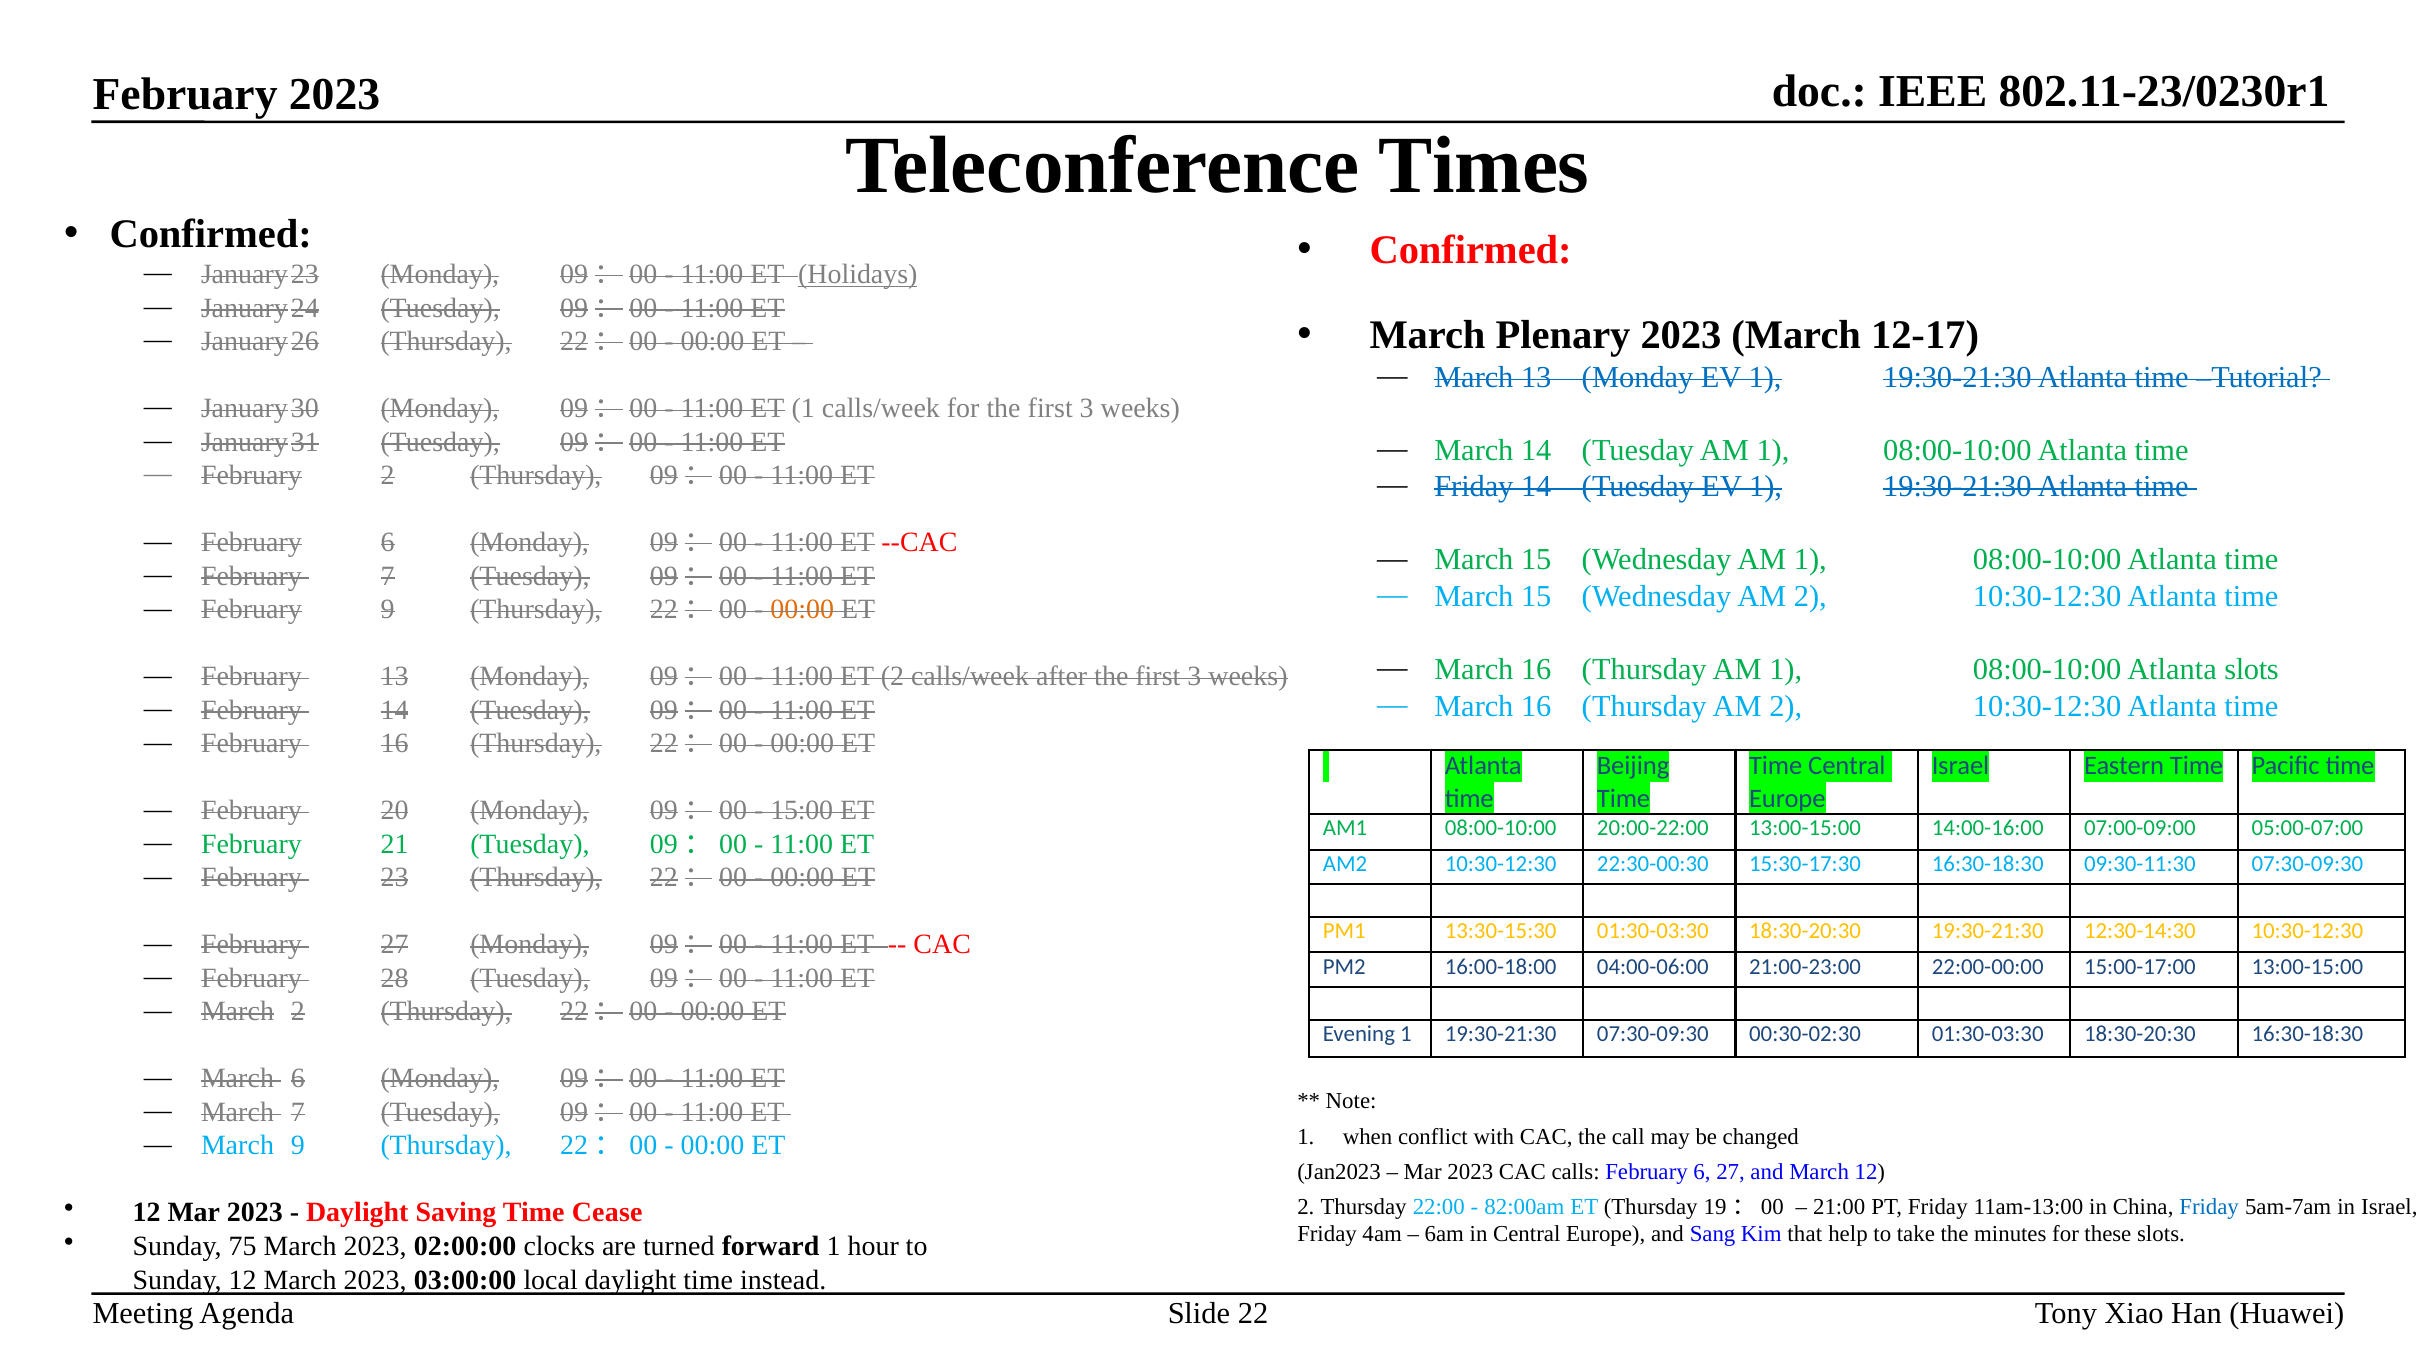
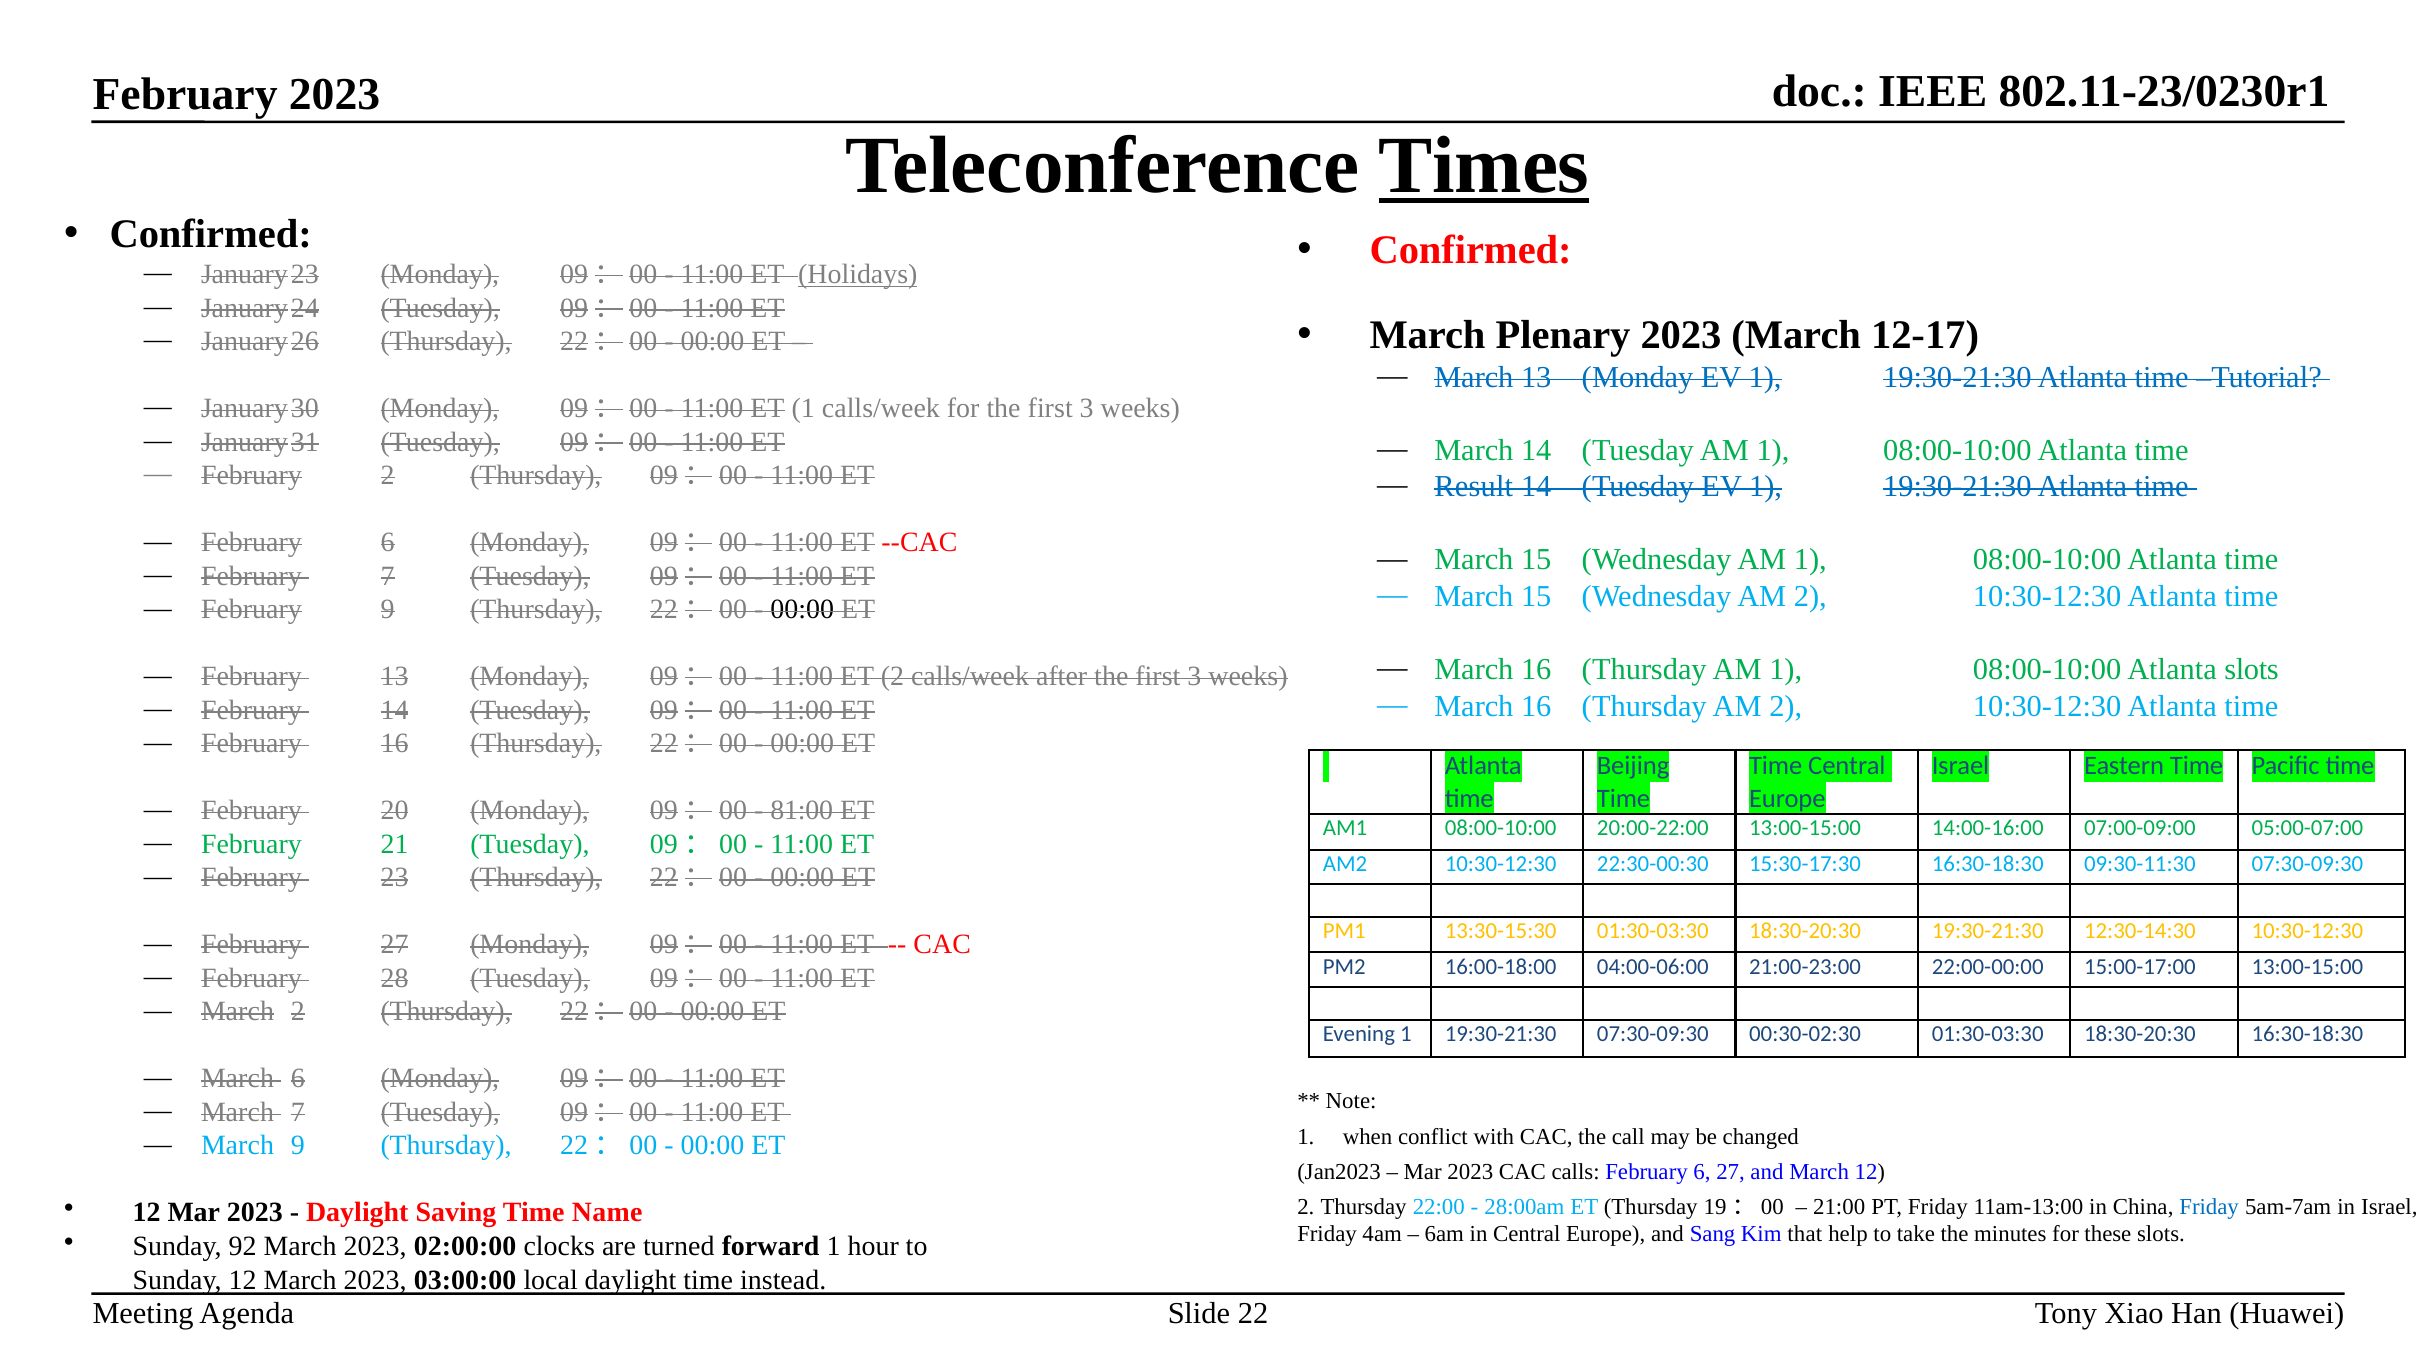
Times underline: none -> present (1484, 165)
Friday: Friday -> Result (1474, 487)
00:00 colour: orange -> black (802, 610)
15:00: 15:00 -> 81:00 (802, 811)
82:00am: 82:00am -> 28:00am (1524, 1207)
Cease: Cease -> Name (607, 1213)
75: 75 -> 92 (243, 1247)
